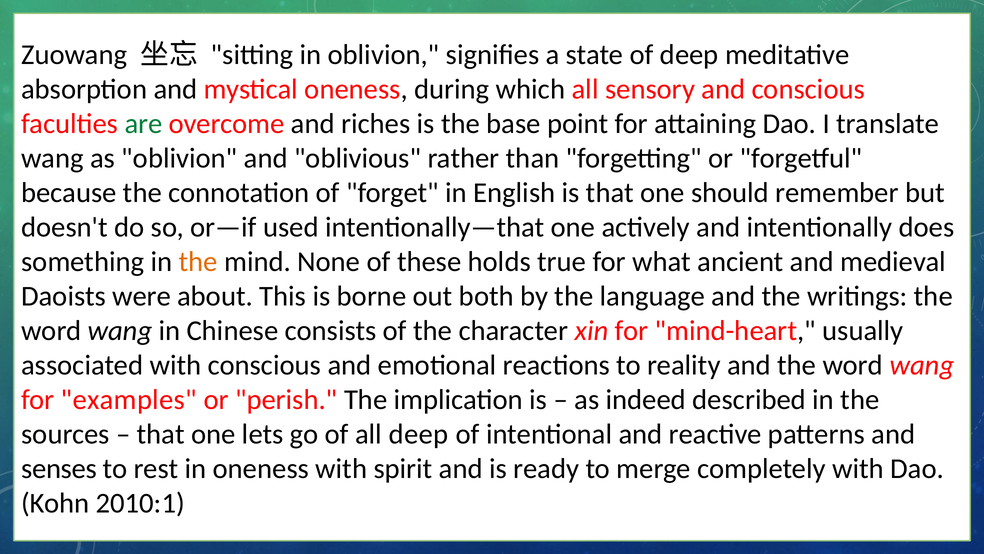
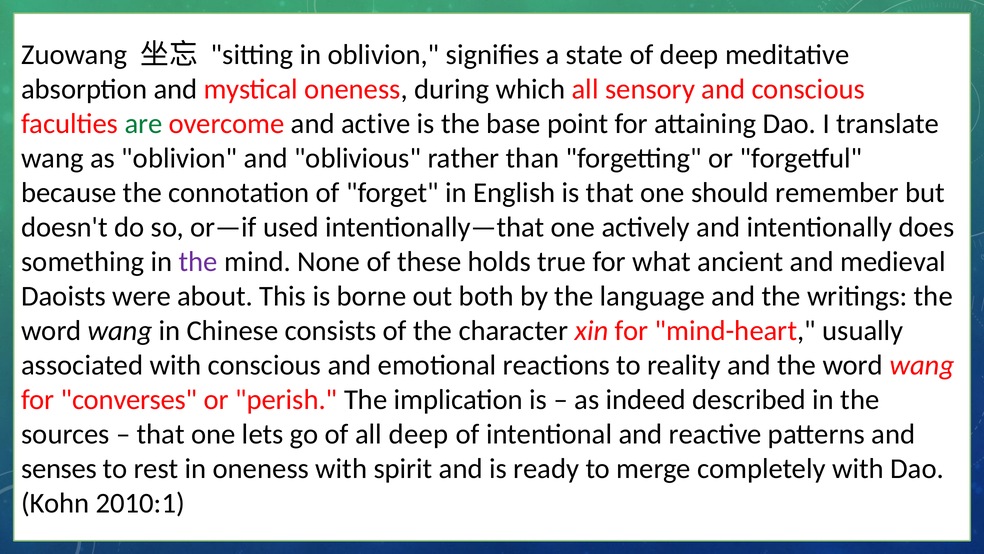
riches: riches -> active (376, 124)
the colour: orange -> purple (198, 262)
examples: examples -> converses (129, 399)
